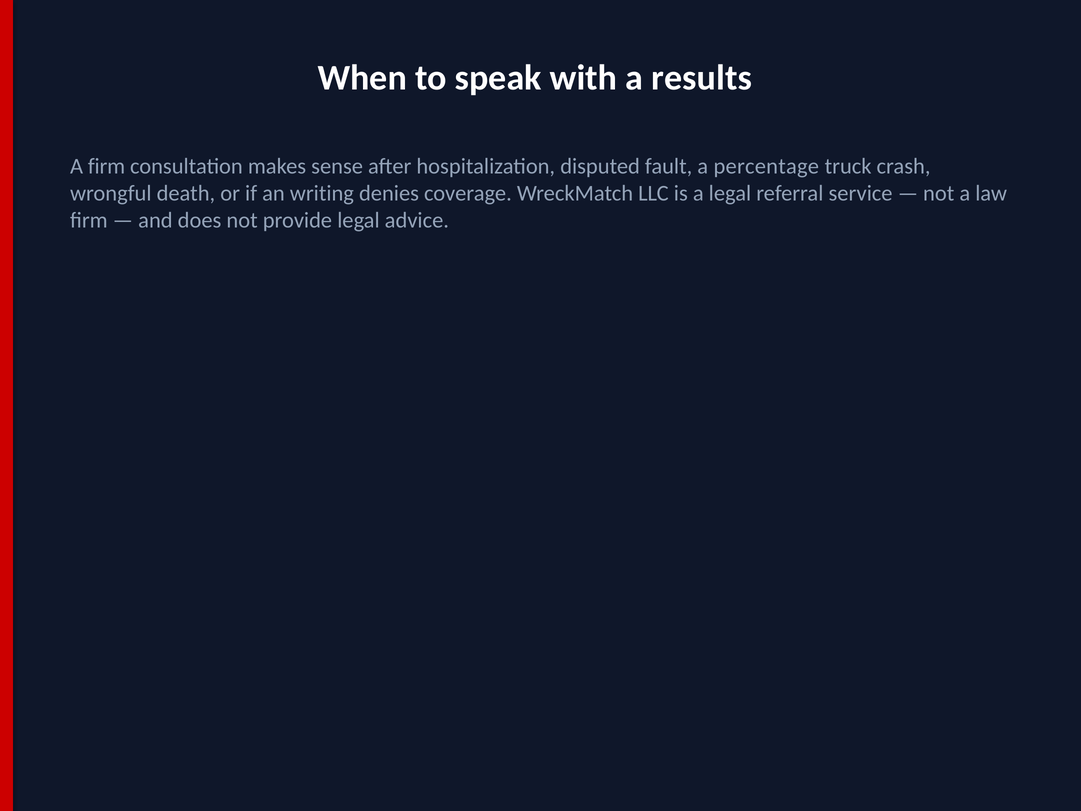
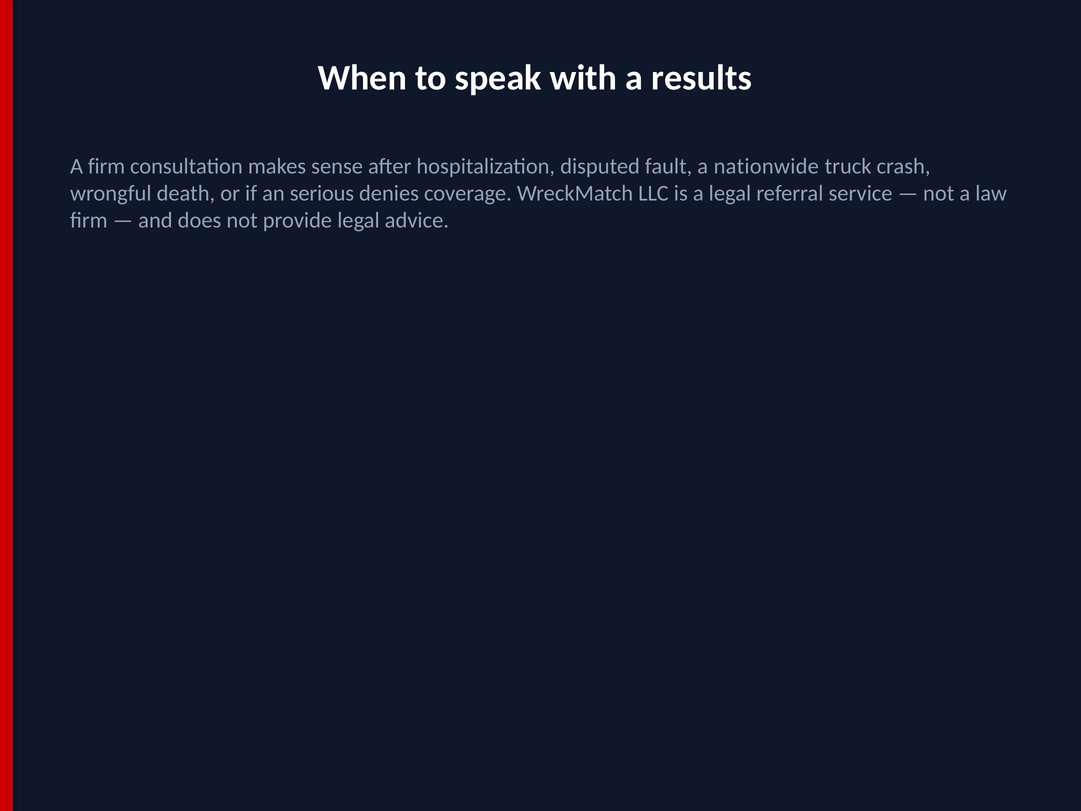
percentage: percentage -> nationwide (766, 166)
writing: writing -> serious (322, 193)
